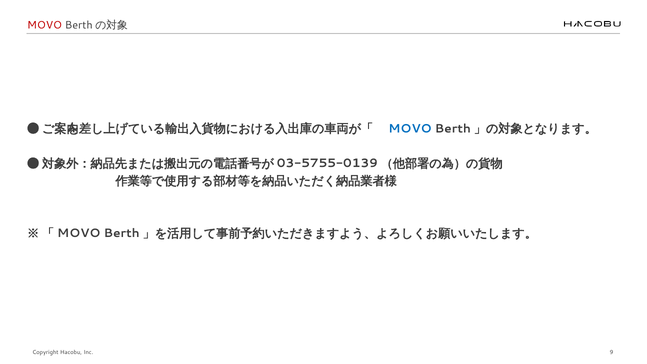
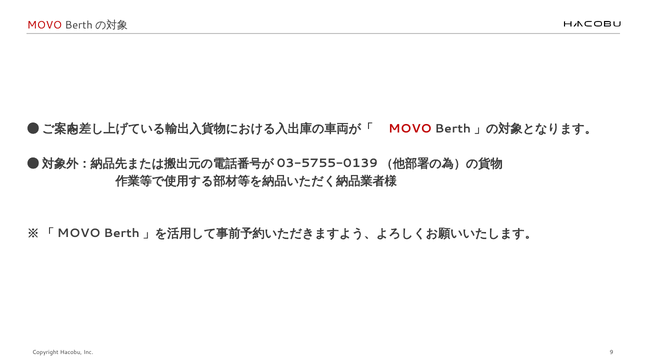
MOVO colour: blue -> red (410, 129)
